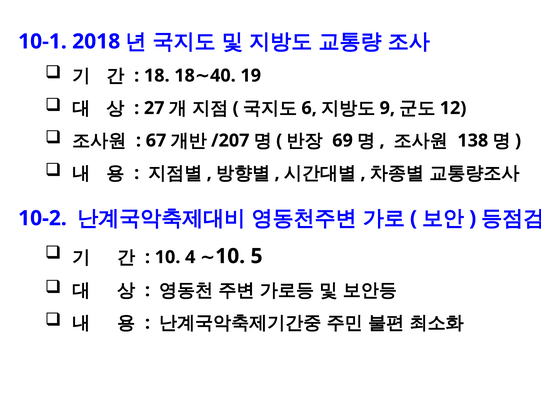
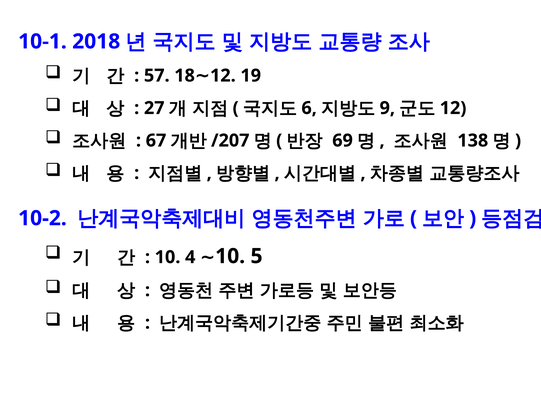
18: 18 -> 57 (157, 76)
40: 40 -> 12 (223, 76)
